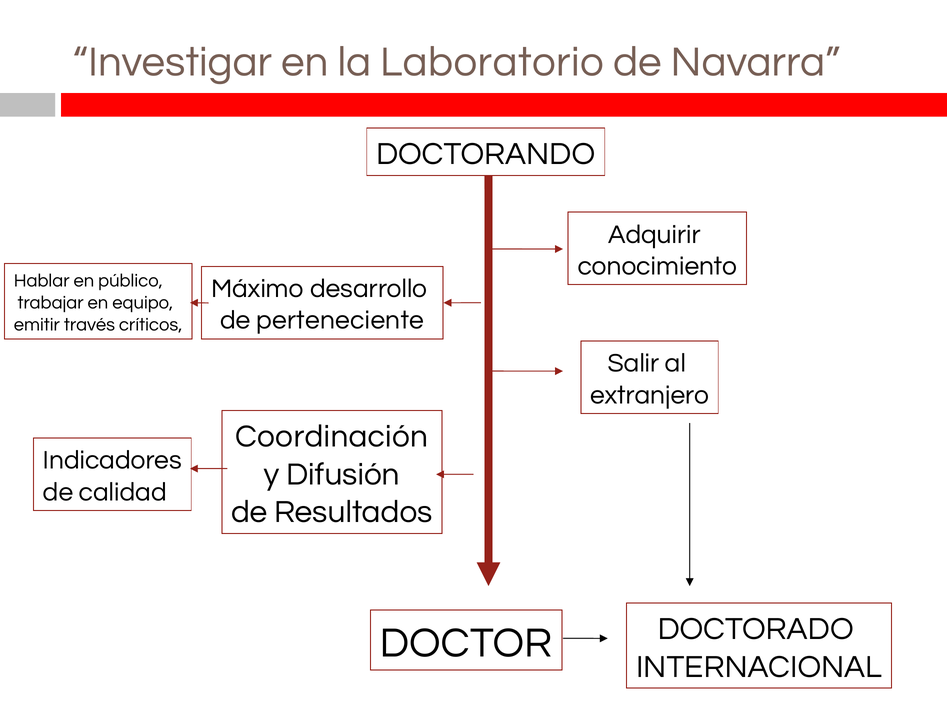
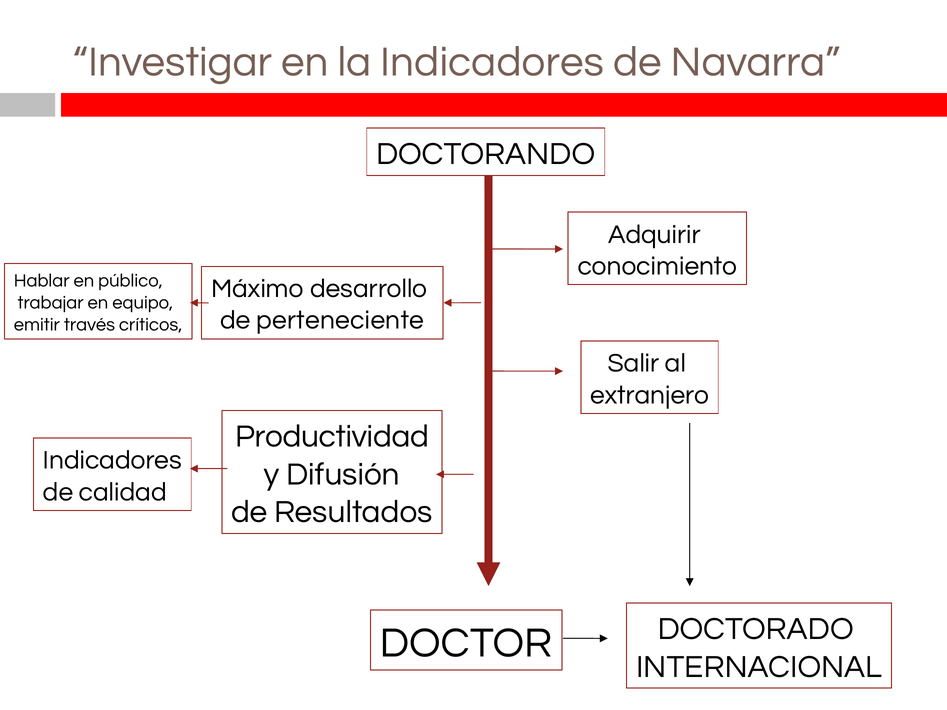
la Laboratorio: Laboratorio -> Indicadores (492, 62)
Coordinación: Coordinación -> Productividad (332, 436)
